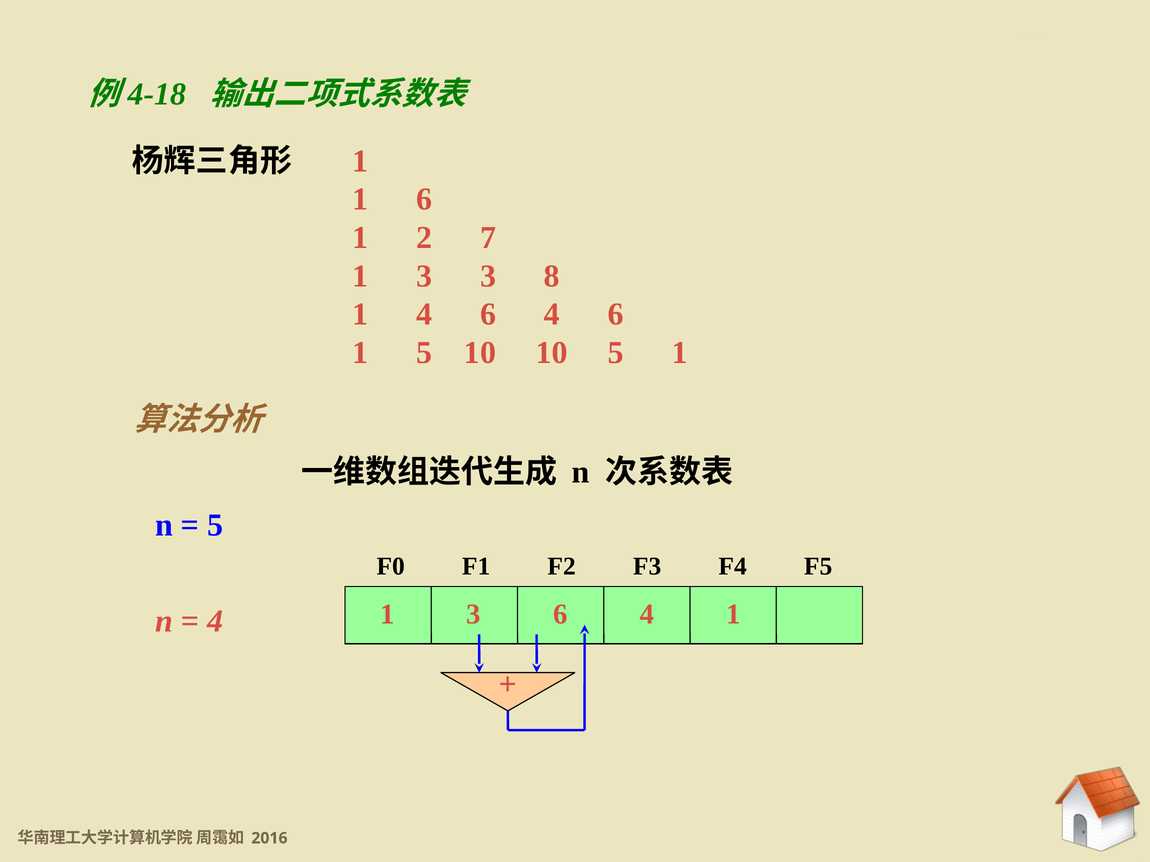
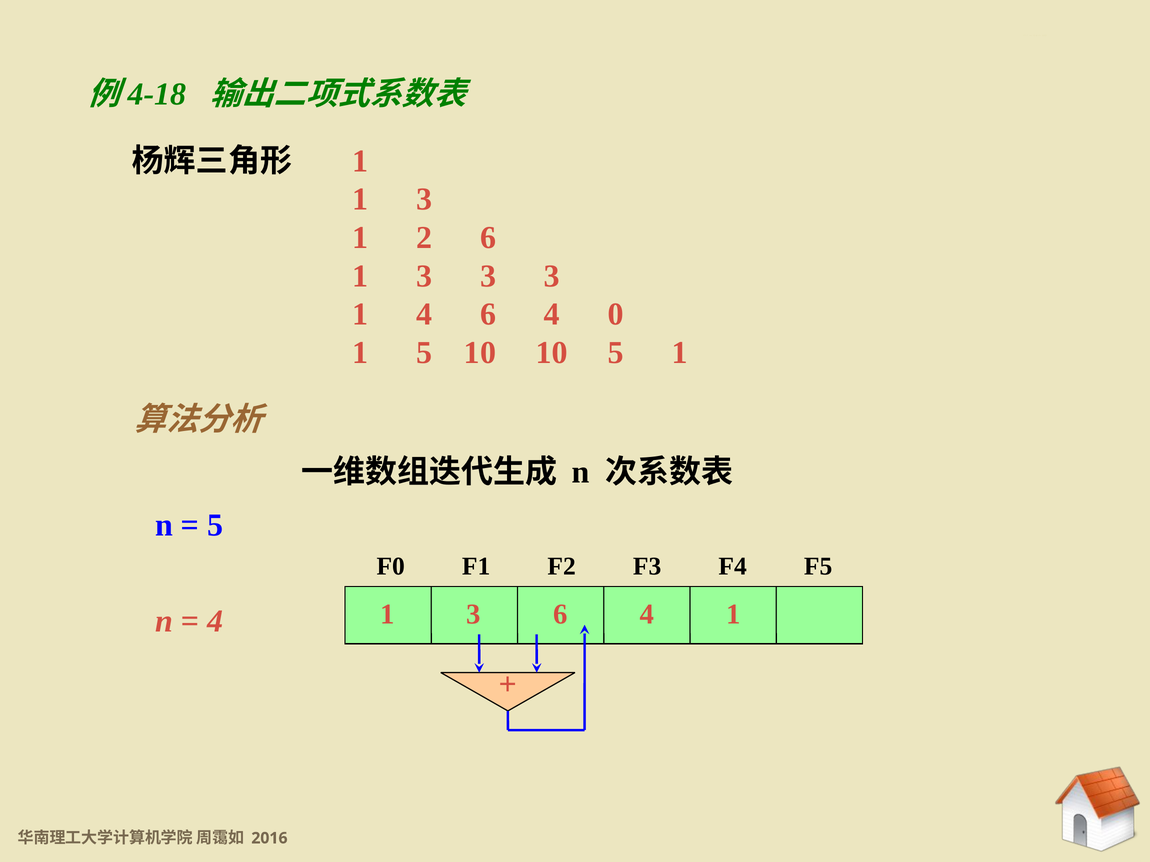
6: 6 -> 3 (424, 200)
2 7: 7 -> 6 (488, 238)
3 3 8: 8 -> 3 (552, 276)
6 4 6: 6 -> 0 (616, 315)
